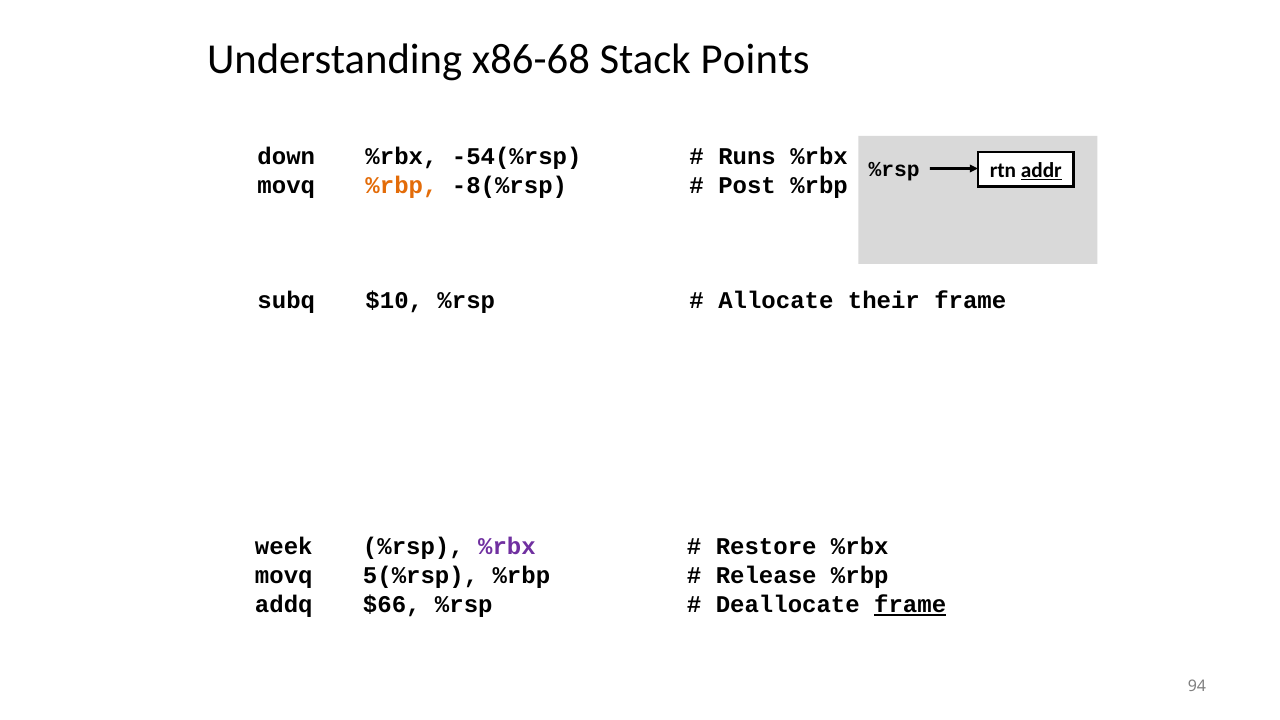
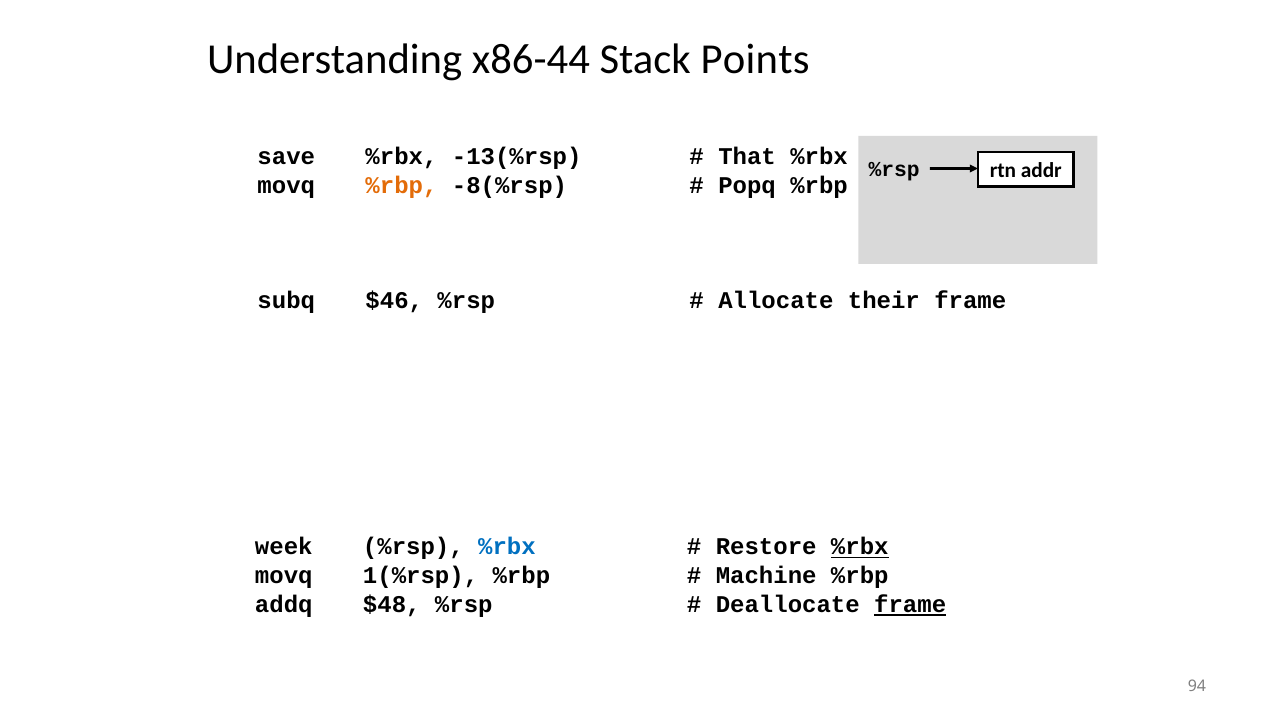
x86-68: x86-68 -> x86-44 (531, 60)
down: down -> save (286, 157)
-54(%rsp: -54(%rsp -> -13(%rsp (517, 157)
Runs: Runs -> That (747, 157)
addr underline: present -> none (1041, 171)
Post: Post -> Popq (747, 185)
$10: $10 -> $46 (394, 301)
%rbx colour: purple -> blue (507, 547)
%rbx underline: none -> present (860, 547)
5(%rsp: 5(%rsp -> 1(%rsp (421, 576)
Release: Release -> Machine (766, 576)
$66: $66 -> $48 (392, 605)
